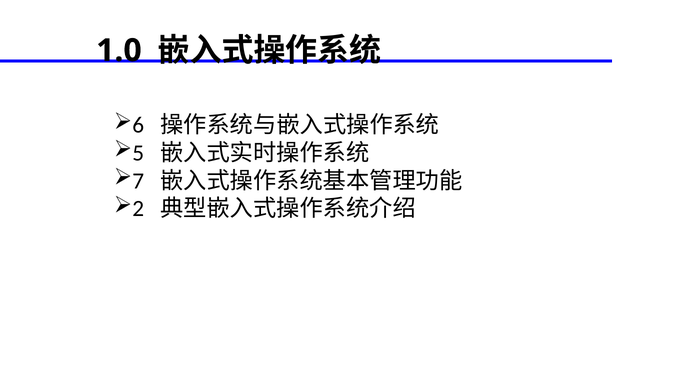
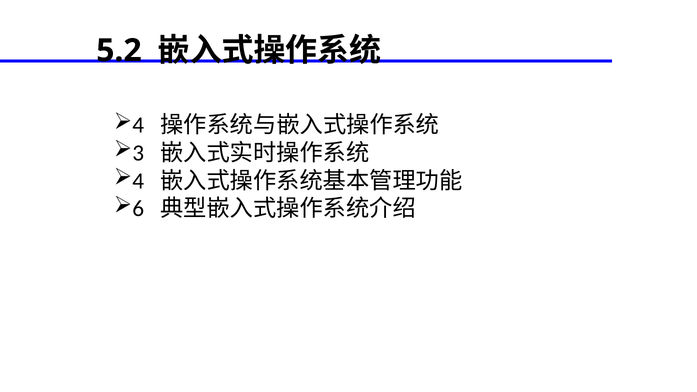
1.0: 1.0 -> 5.2 (119, 51)
6: 6 -> 4 (138, 125)
5: 5 -> 3 (138, 153)
7: 7 -> 4 (138, 181)
2: 2 -> 6 (138, 209)
